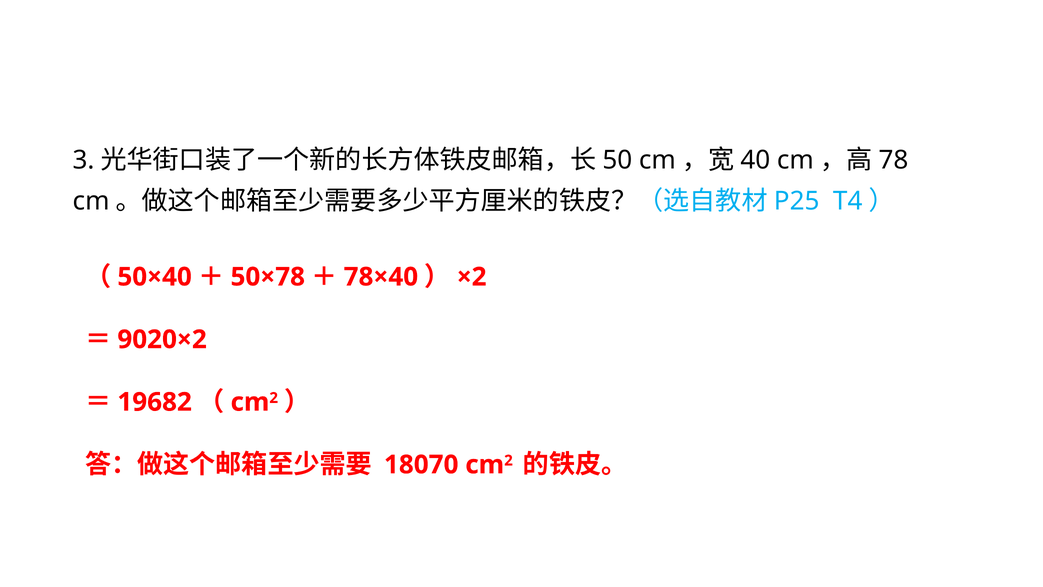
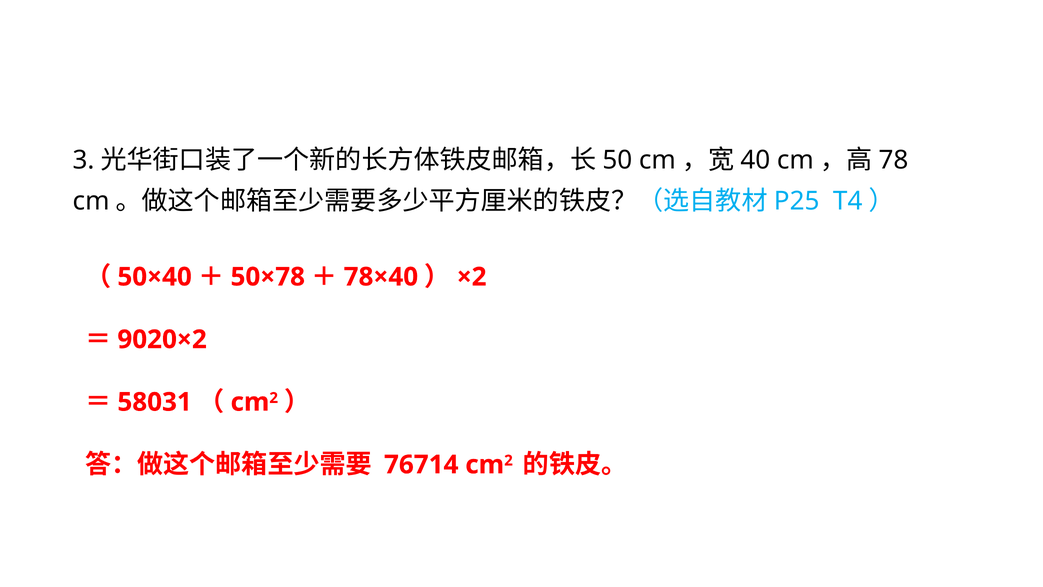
19682: 19682 -> 58031 (155, 402)
18070: 18070 -> 76714 (421, 464)
